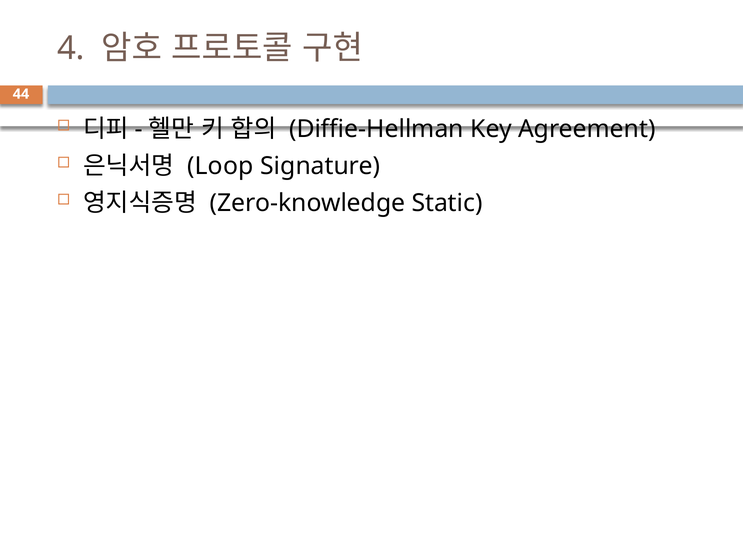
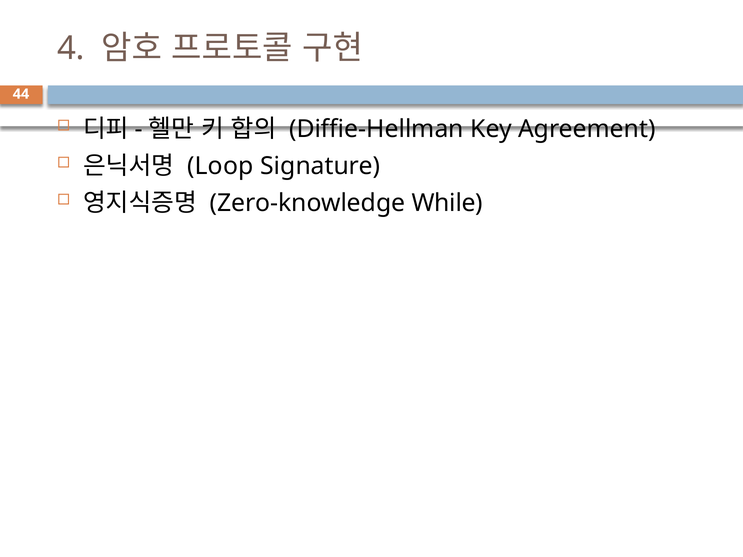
Static: Static -> While (447, 203)
